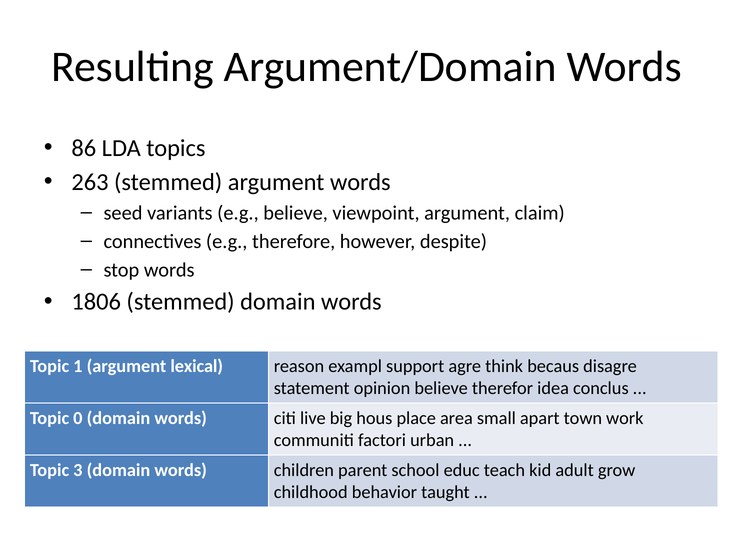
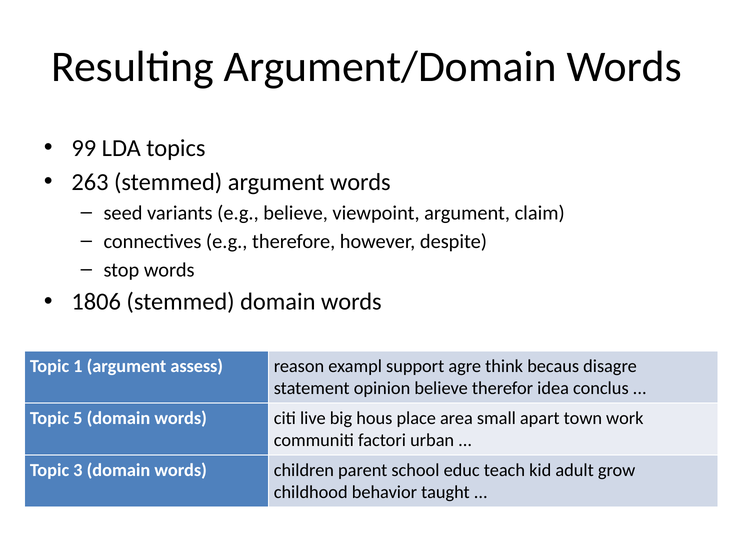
86: 86 -> 99 (84, 148)
lexical: lexical -> assess (197, 366)
0: 0 -> 5 (78, 419)
